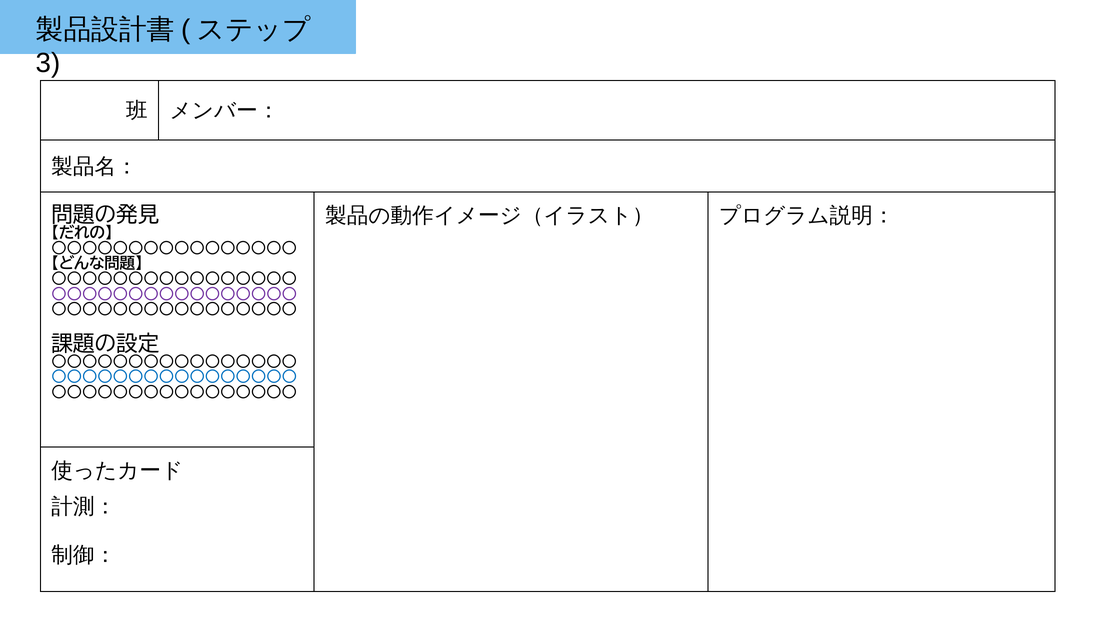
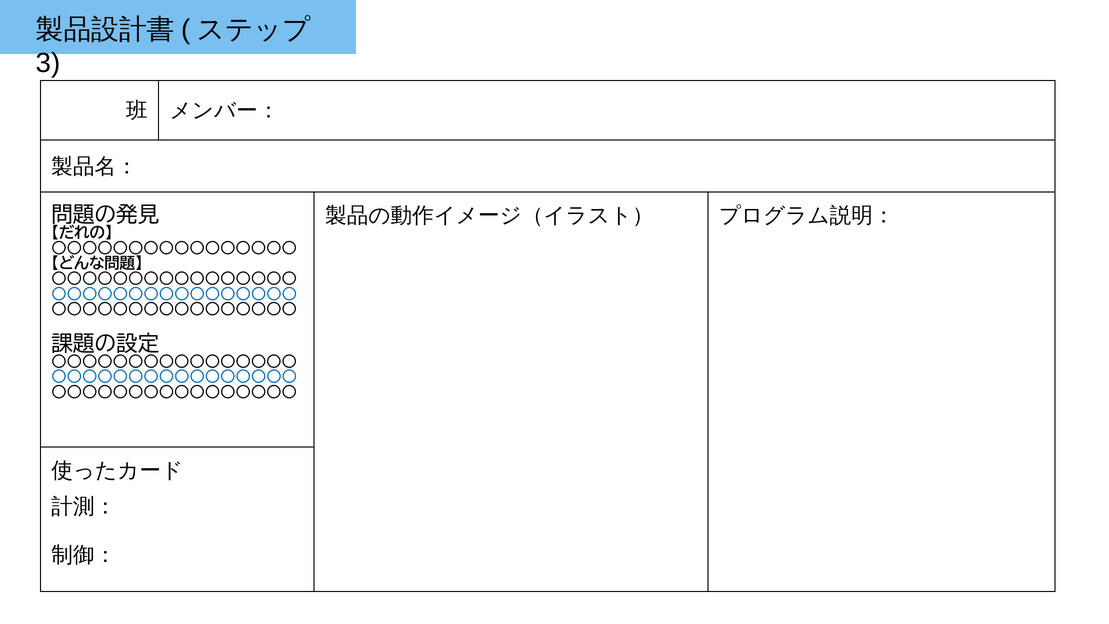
〇〇〇〇〇〇〇〇〇〇〇〇〇〇〇〇 colour: purple -> blue (174, 294)
